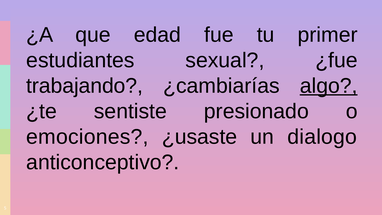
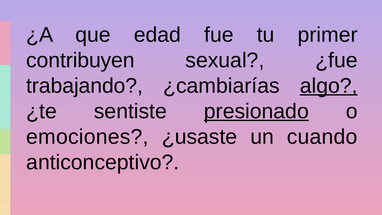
estudiantes: estudiantes -> contribuyen (80, 60)
presionado underline: none -> present (256, 111)
dialogo: dialogo -> cuando (322, 137)
